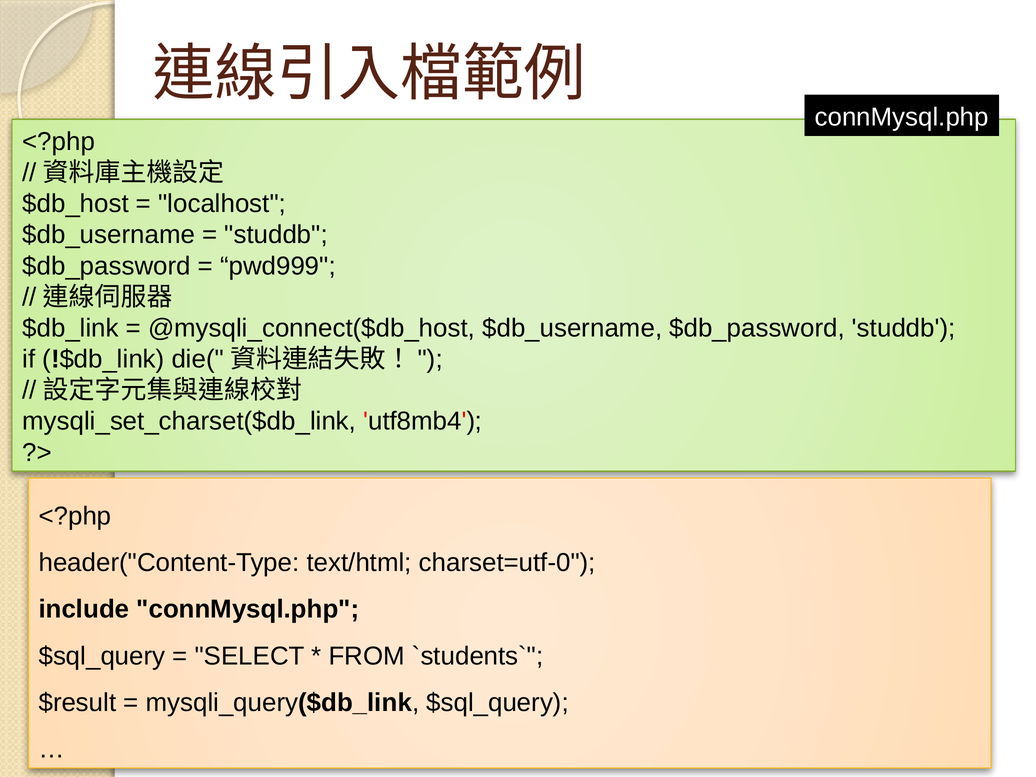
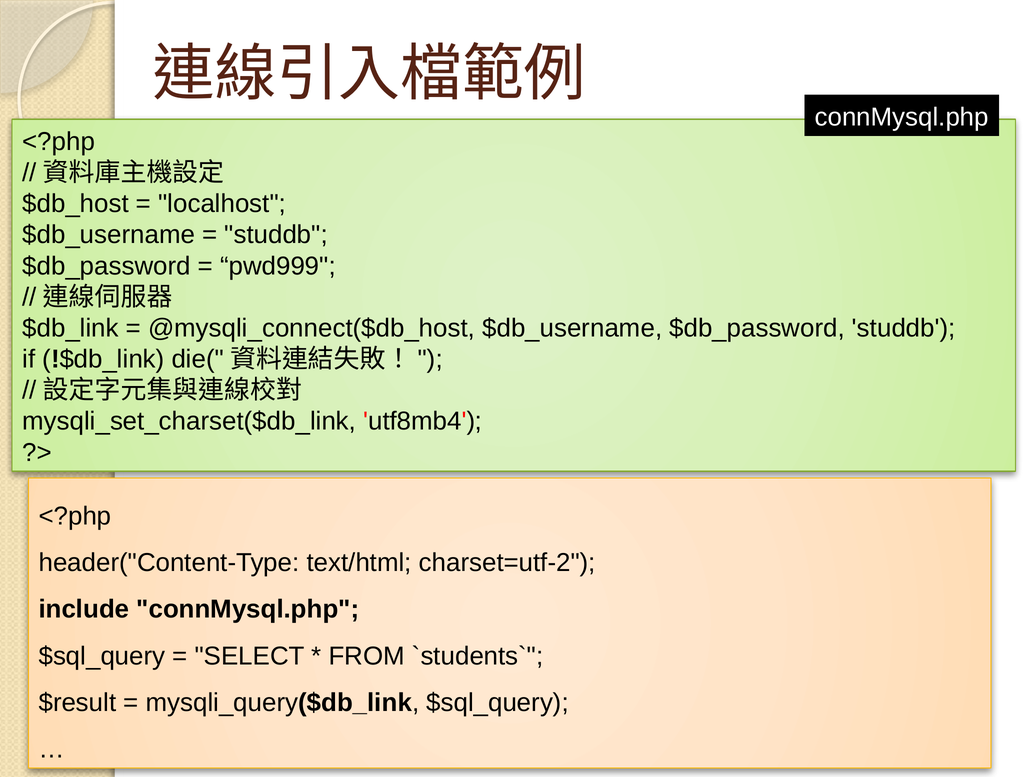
charset=utf-0: charset=utf-0 -> charset=utf-2 (507, 563)
